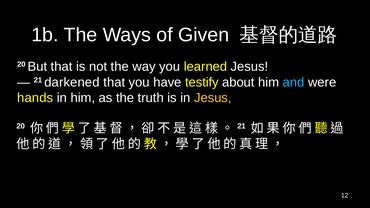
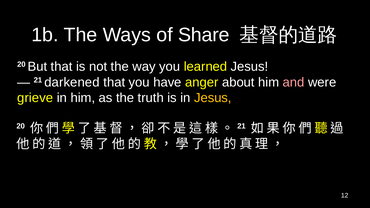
Given: Given -> Share (204, 35)
testify: testify -> anger (202, 82)
and colour: light blue -> pink (294, 82)
hands: hands -> grieve (35, 98)
